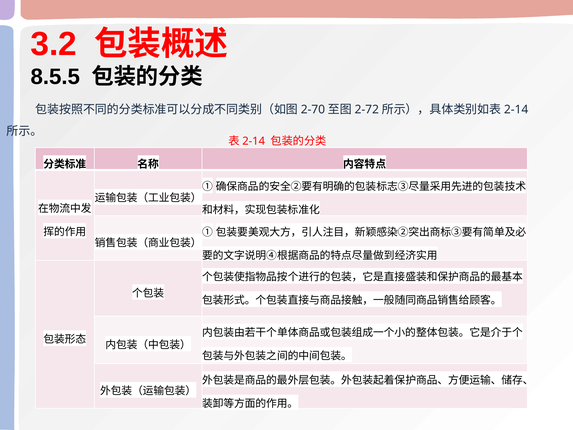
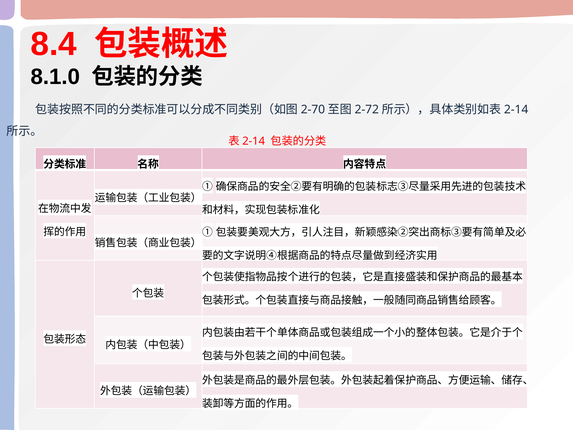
3.2: 3.2 -> 8.4 (54, 44)
8.5.5: 8.5.5 -> 8.1.0 (55, 77)
